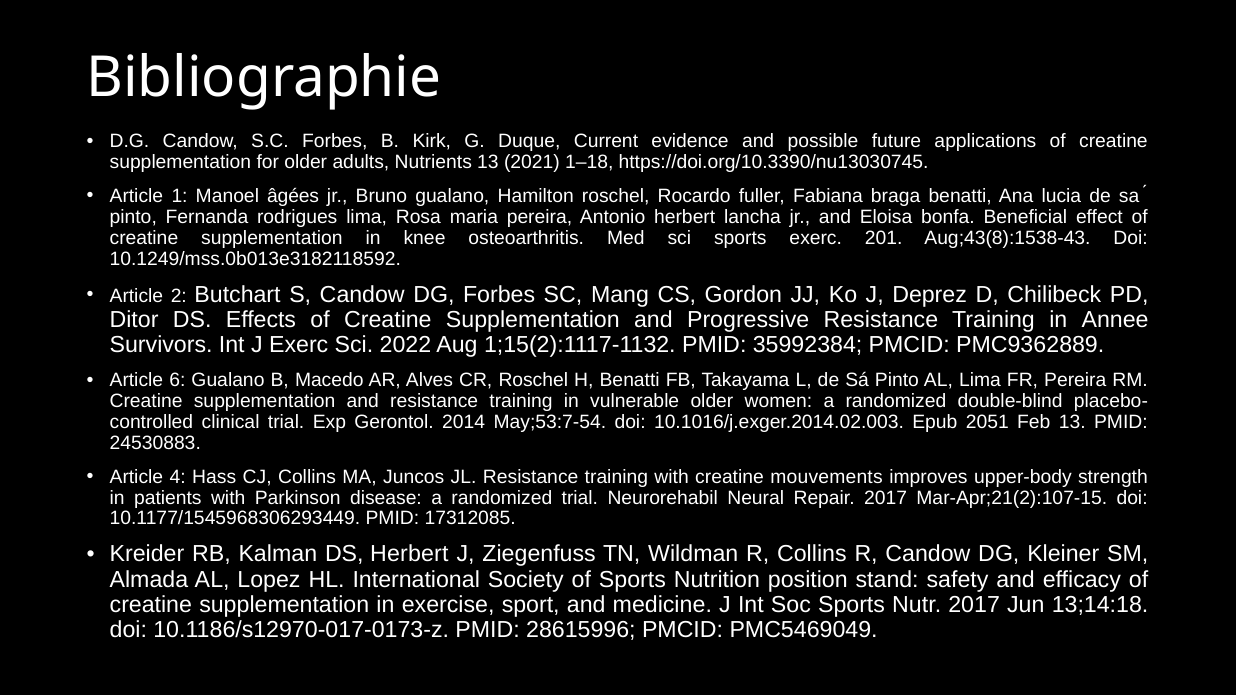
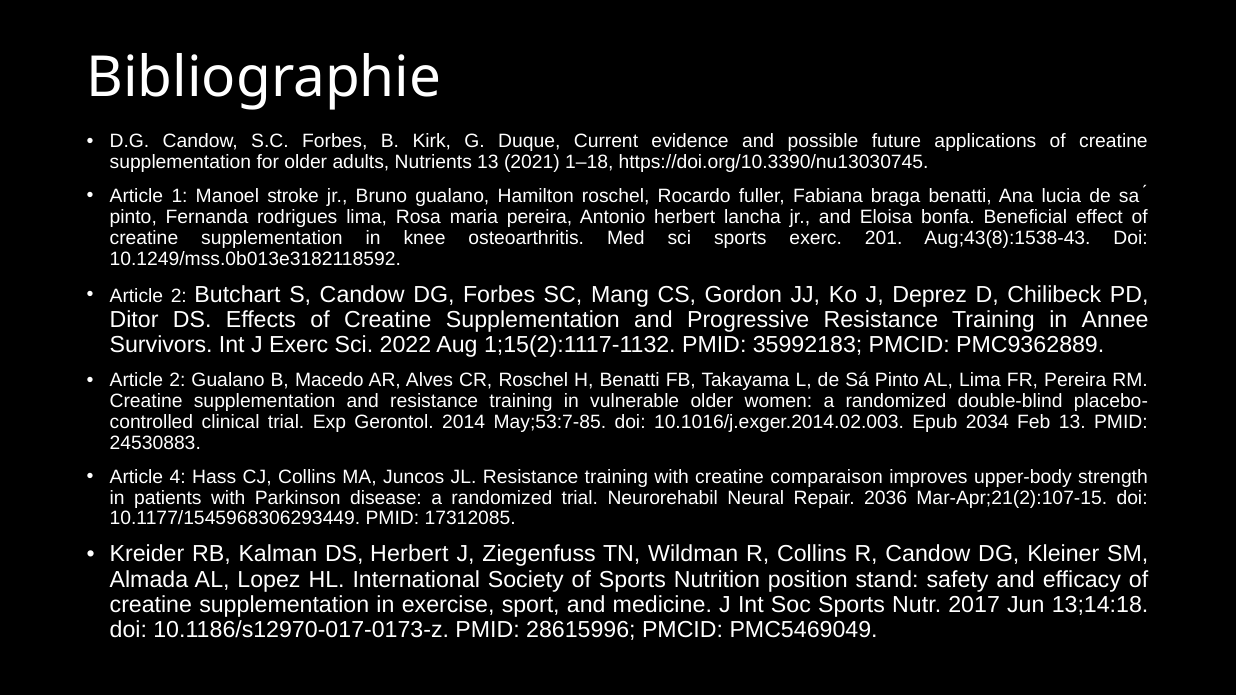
âgées: âgées -> stroke (293, 196)
35992384: 35992384 -> 35992183 (808, 345)
6: 6 -> 2 (177, 381)
May;53:7-54: May;53:7-54 -> May;53:7-85 (550, 422)
2051: 2051 -> 2034 (987, 422)
mouvements: mouvements -> comparaison (827, 477)
Repair 2017: 2017 -> 2036 (886, 498)
